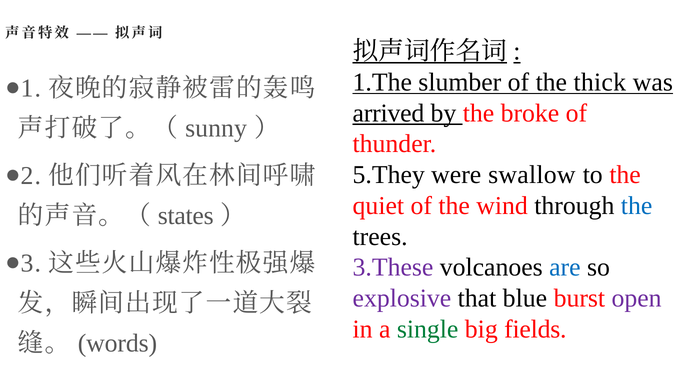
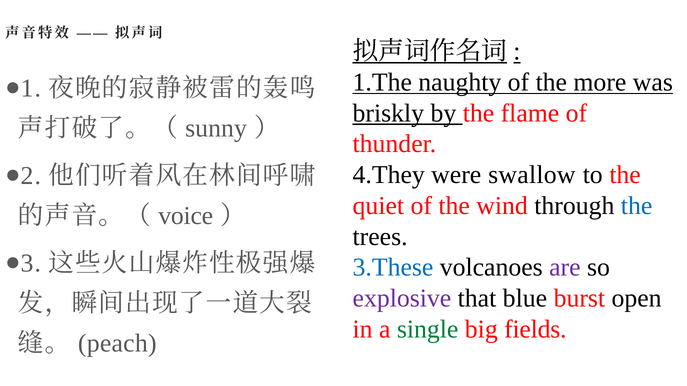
slumber: slumber -> naughty (460, 82)
thick: thick -> more (600, 82)
arrived: arrived -> briskly (388, 113)
broke: broke -> flame (530, 113)
5.They: 5.They -> 4.They (389, 175)
states: states -> voice (186, 216)
3.These colour: purple -> blue (393, 268)
are colour: blue -> purple (565, 268)
open colour: purple -> black (637, 299)
words: words -> peach (117, 344)
